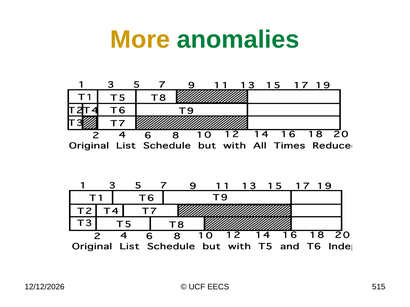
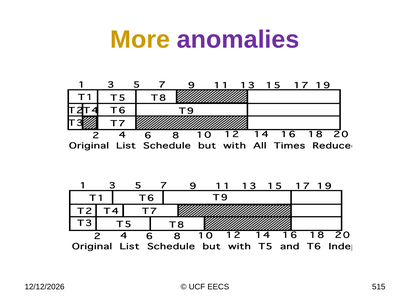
anomalies colour: green -> purple (238, 40)
